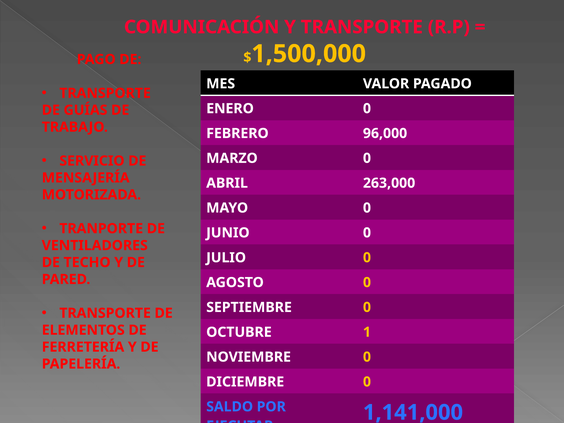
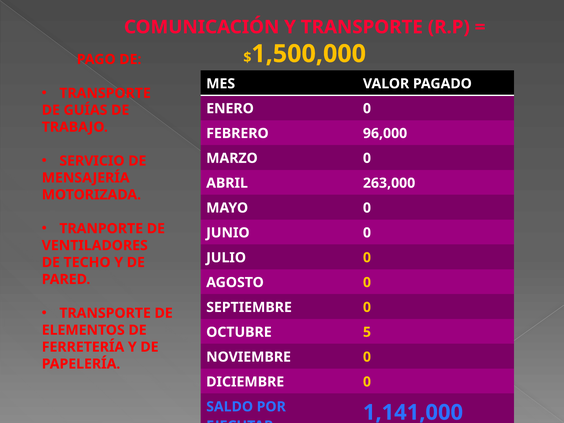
1: 1 -> 5 (367, 332)
